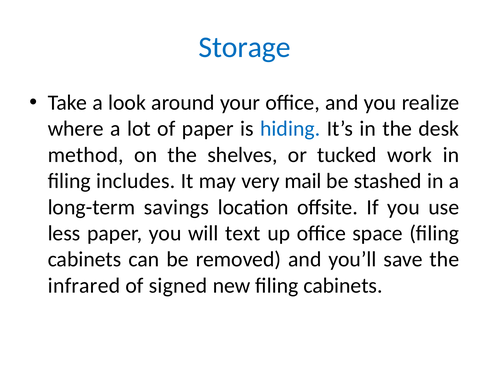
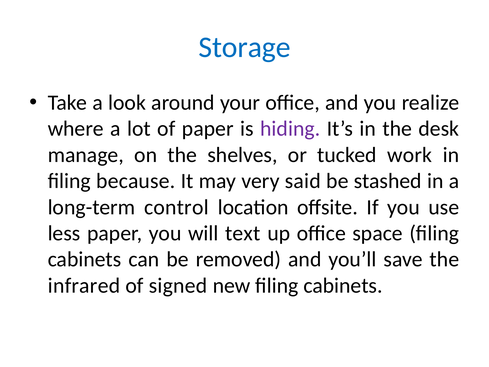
hiding colour: blue -> purple (290, 129)
method: method -> manage (86, 155)
includes: includes -> because (136, 181)
mail: mail -> said (303, 181)
savings: savings -> control (176, 207)
